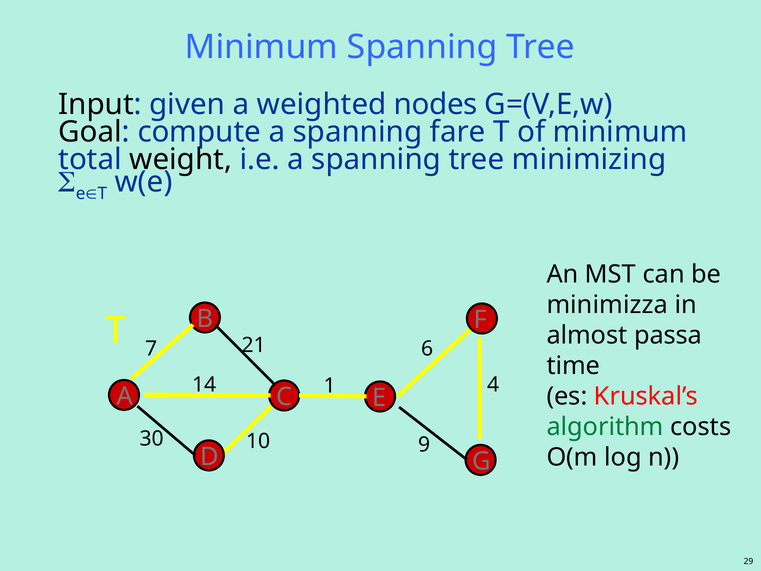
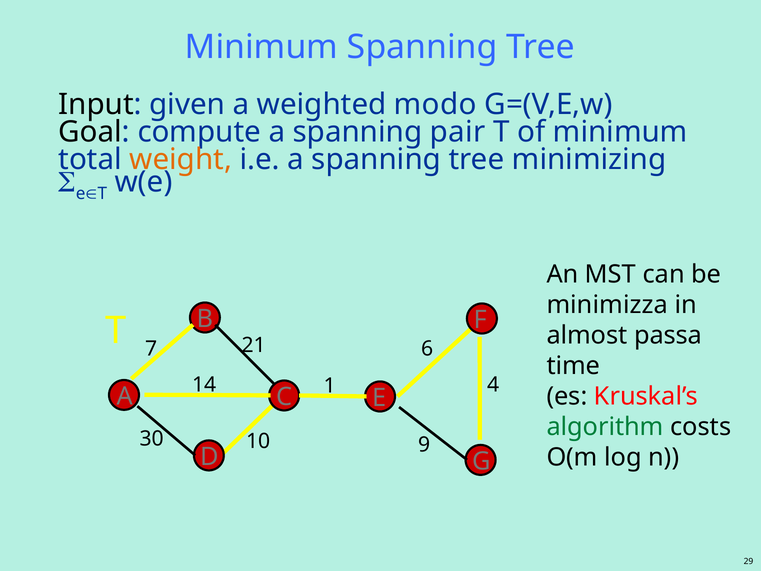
nodes: nodes -> modo (435, 104)
fare: fare -> pair (458, 132)
weight colour: black -> orange (181, 159)
